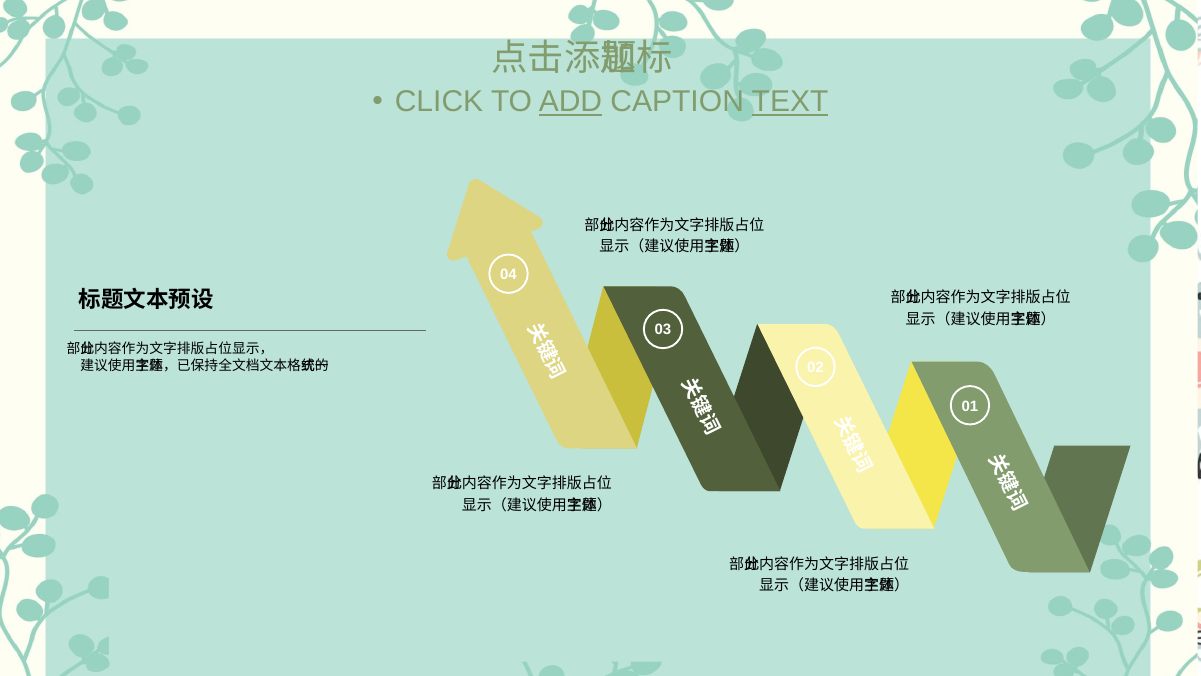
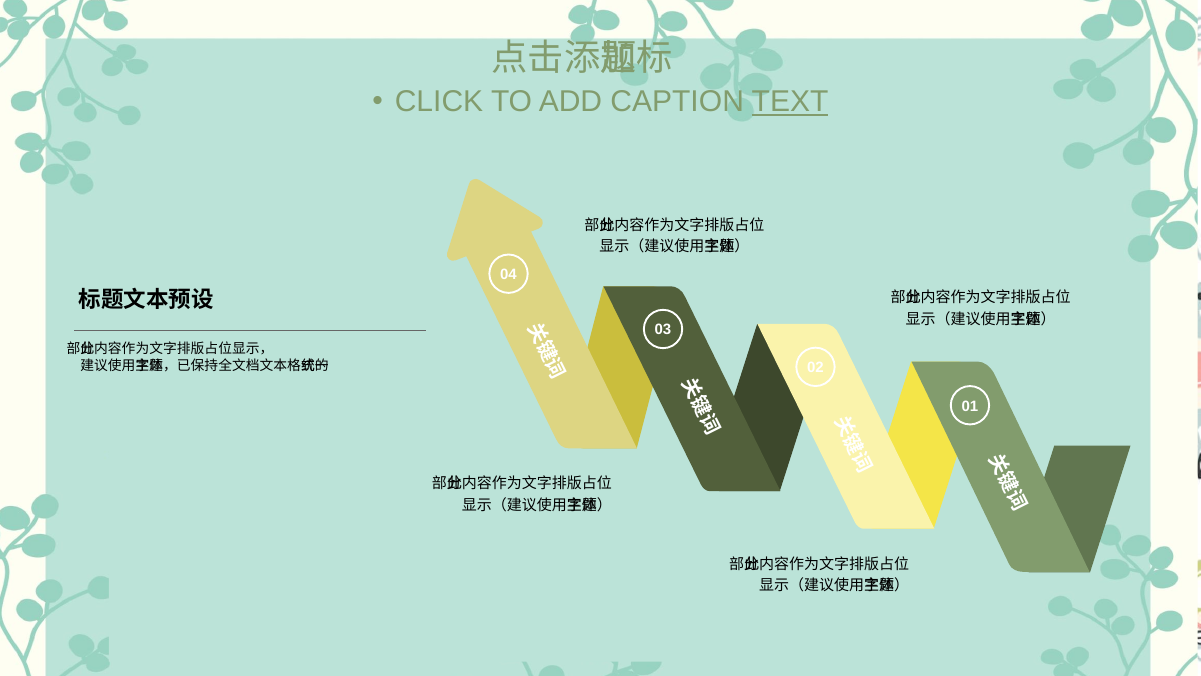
ADD underline: present -> none (570, 102)
